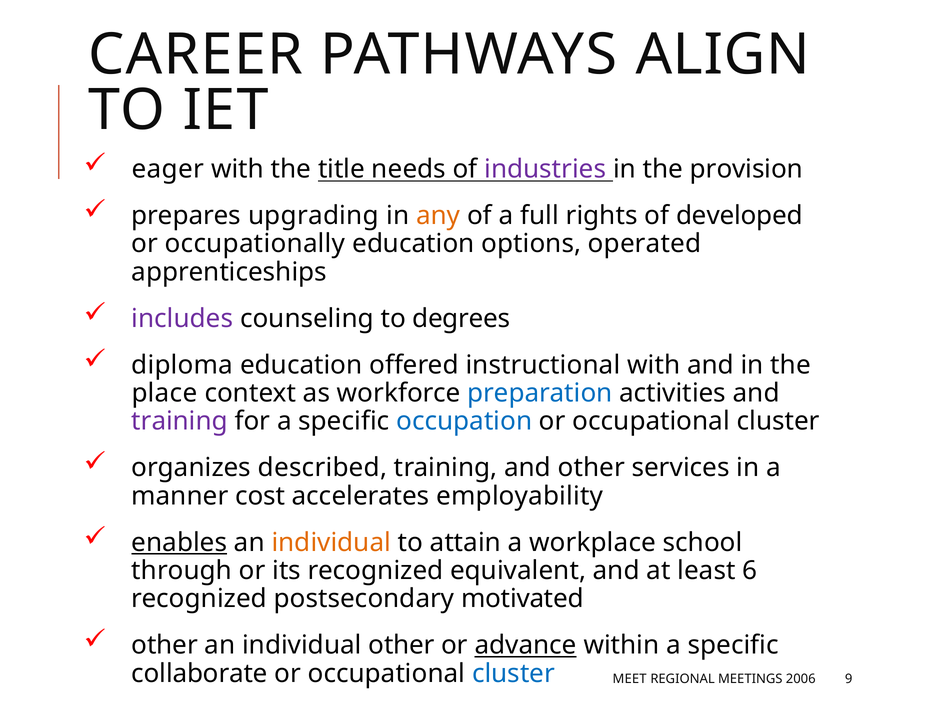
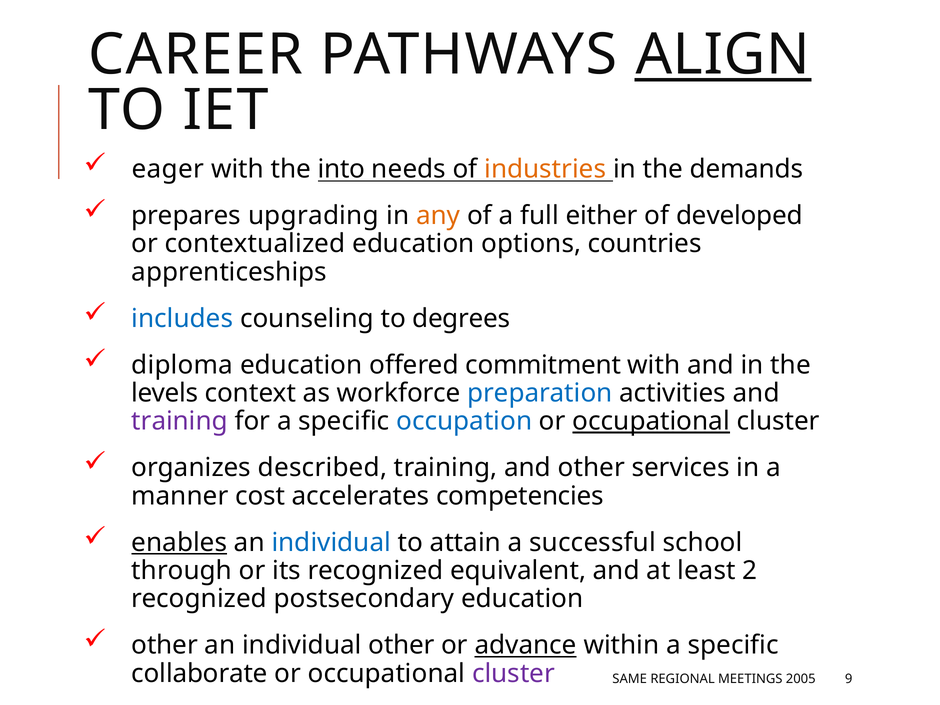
ALIGN underline: none -> present (723, 55)
title: title -> into (342, 169)
industries colour: purple -> orange (545, 169)
provision: provision -> demands (746, 169)
rights: rights -> either (602, 216)
occupationally: occupationally -> contextualized (255, 244)
operated: operated -> countries (645, 244)
includes colour: purple -> blue (182, 318)
instructional: instructional -> commitment (543, 365)
place: place -> levels (165, 393)
occupational underline: none -> present (651, 421)
employability: employability -> competencies (520, 496)
individual colour: orange -> blue (331, 542)
workplace: workplace -> successful (593, 542)
6: 6 -> 2 (750, 571)
postsecondary motivated: motivated -> education (522, 599)
cluster colour: blue -> purple (514, 674)
MEET: MEET -> SAME (630, 679)
2006: 2006 -> 2005 (801, 679)
